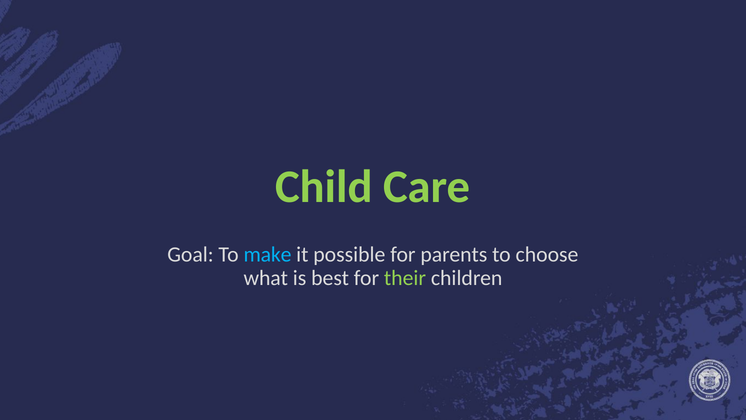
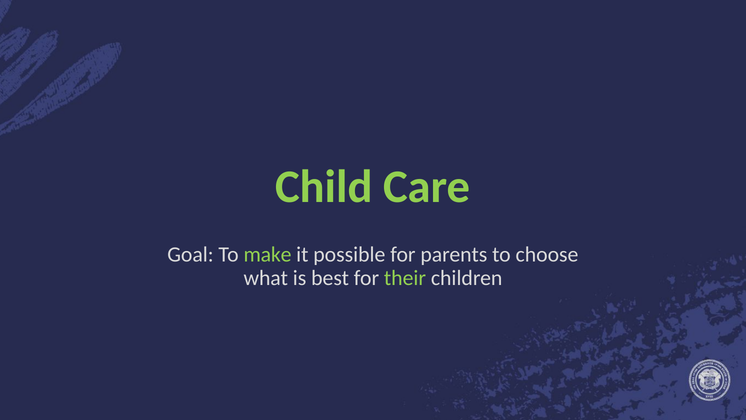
make colour: light blue -> light green (268, 254)
